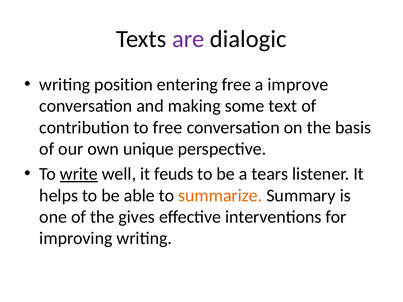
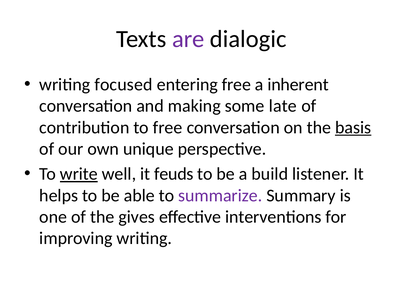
position: position -> focused (124, 85)
improve: improve -> inherent (298, 85)
text: text -> late (283, 106)
basis underline: none -> present (353, 128)
tears: tears -> build (270, 174)
summarize colour: orange -> purple (220, 196)
